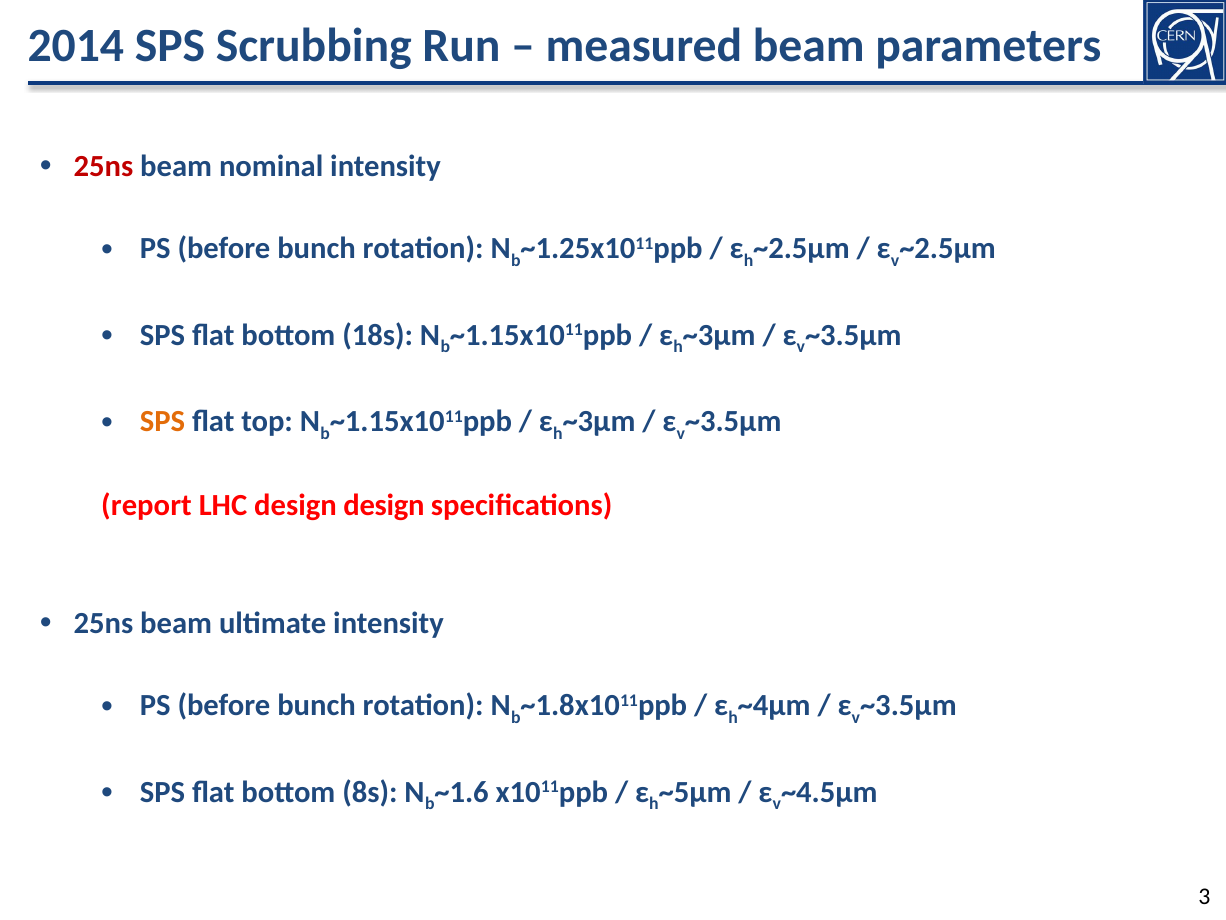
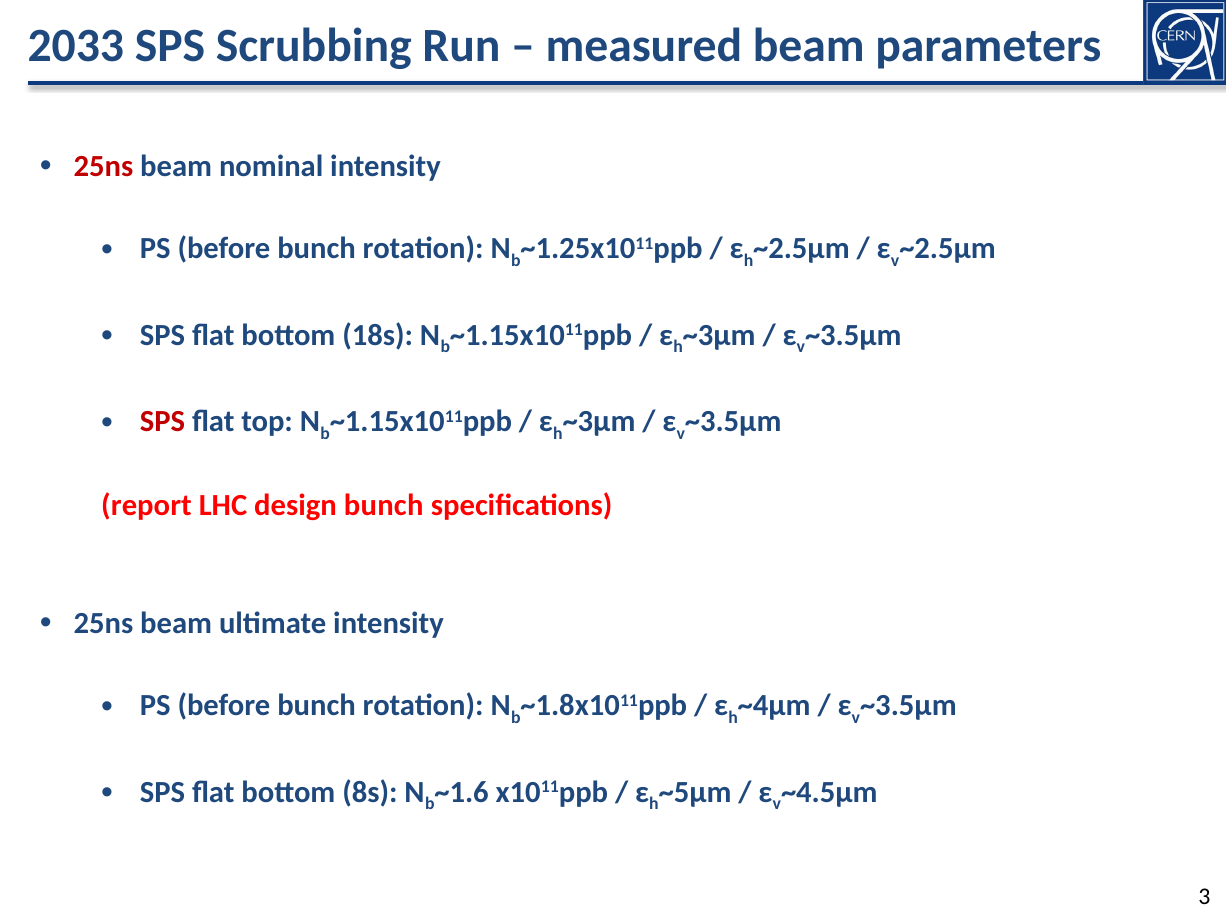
2014: 2014 -> 2033 (76, 46)
SPS colour: orange -> red (163, 421)
design design: design -> bunch (384, 505)
